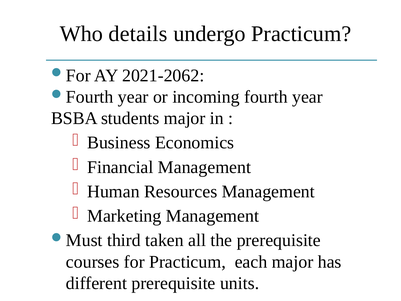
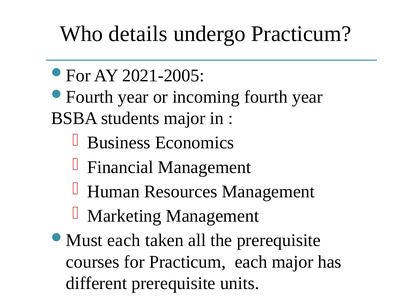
2021-2062: 2021-2062 -> 2021-2005 (163, 75)
third: third -> each (124, 240)
